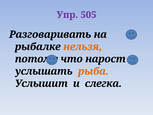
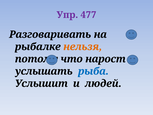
505: 505 -> 477 (88, 15)
рыба colour: orange -> blue (93, 71)
слегка: слегка -> людей (103, 83)
